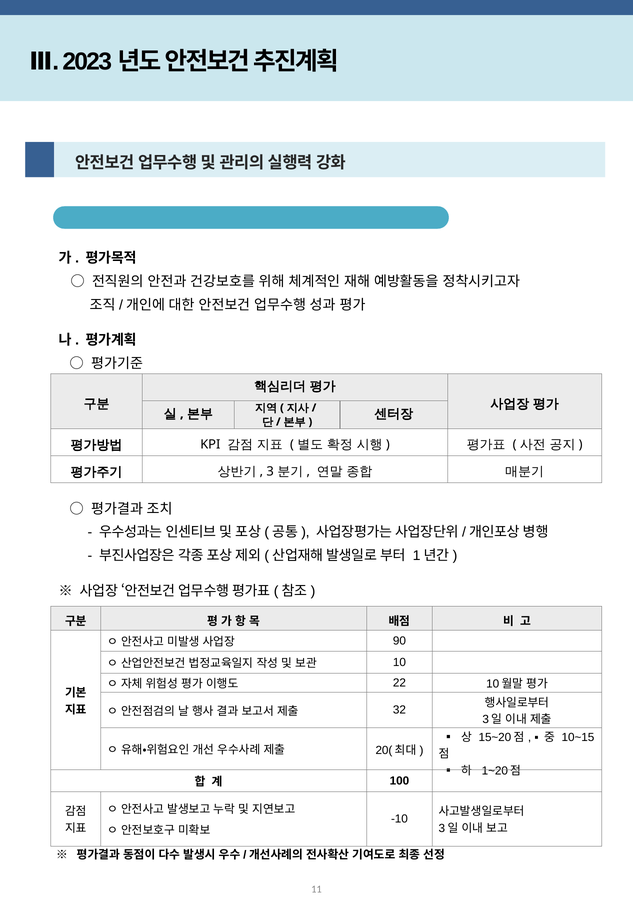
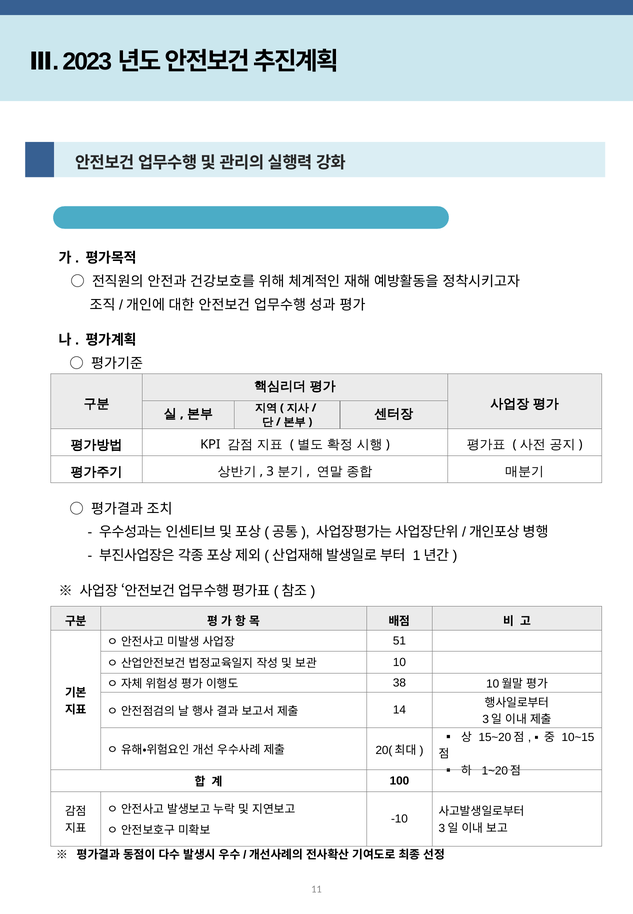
90: 90 -> 51 (399, 641)
22: 22 -> 38 (399, 683)
32: 32 -> 14 (399, 710)
